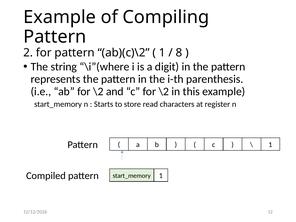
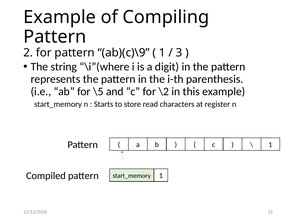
ab)(c)\2: ab)(c)\2 -> ab)(c)\9 (124, 53)
8: 8 -> 3 (179, 53)
ab for \2: \2 -> \5 (98, 92)
